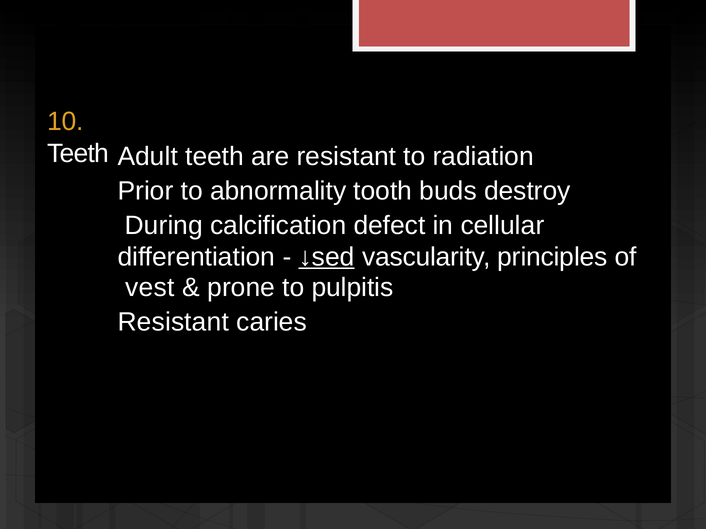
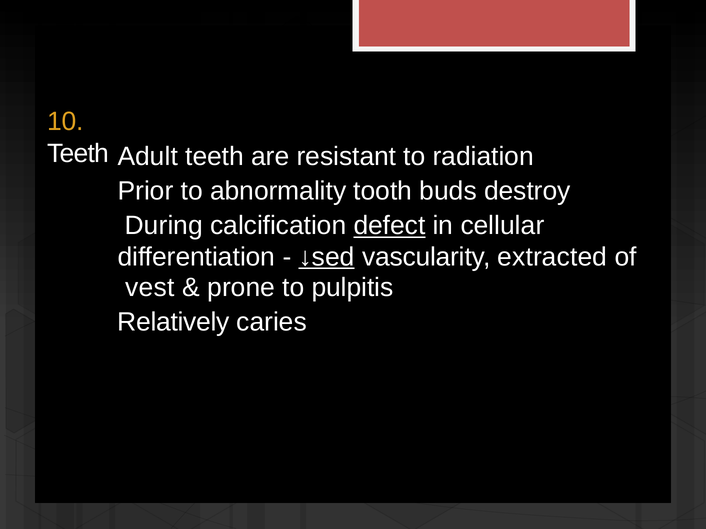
defect underline: none -> present (389, 226)
principles: principles -> extracted (552, 257)
Resistant: Resistant -> Relatively (173, 322)
